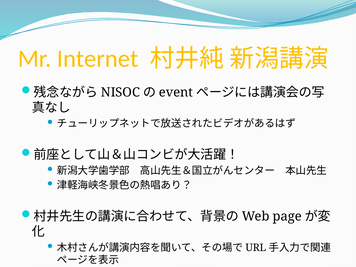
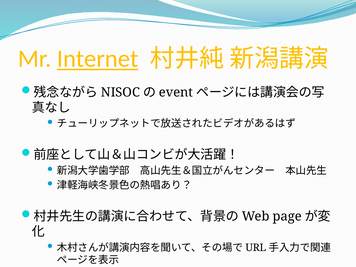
Internet underline: none -> present (98, 59)
